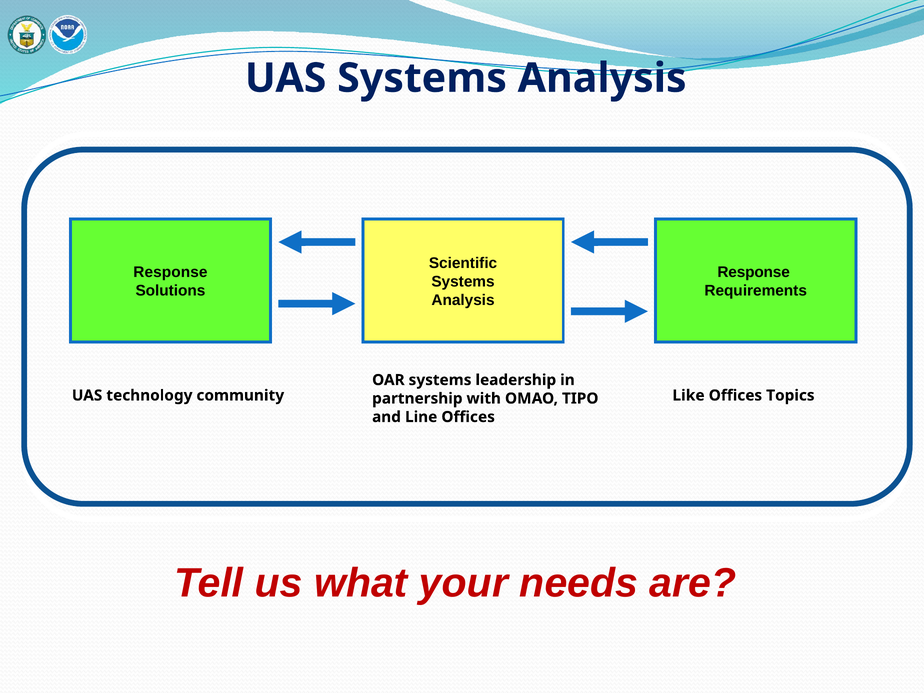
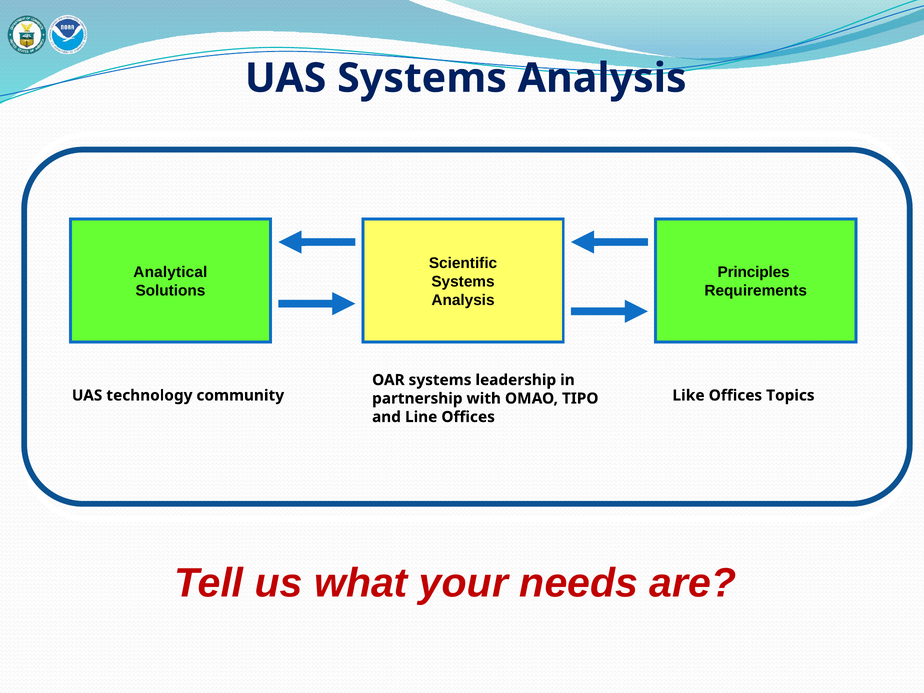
Response: Response -> Analytical (170, 272)
Response: Response -> Principles (754, 272)
